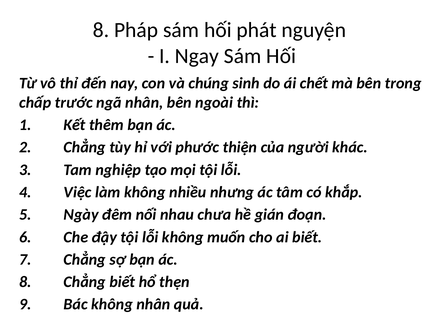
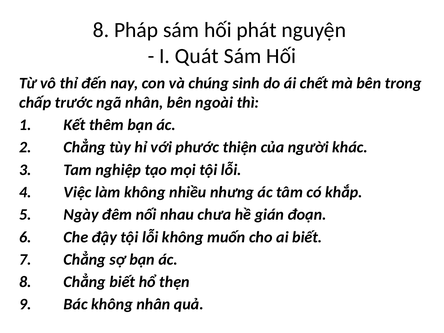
Ngay: Ngay -> Quát (197, 56)
